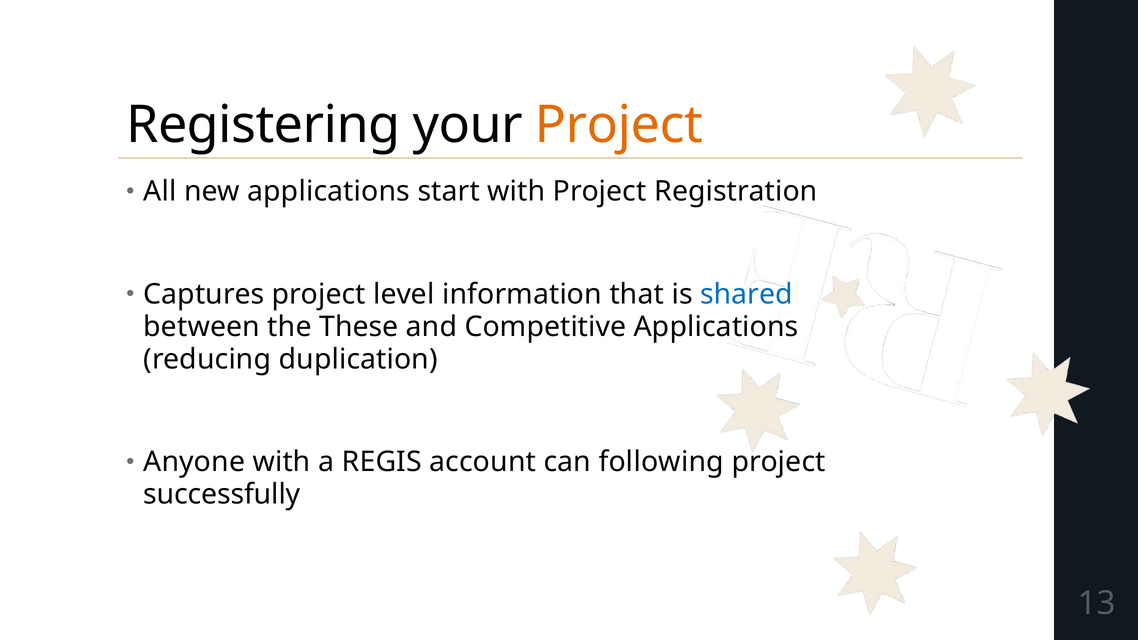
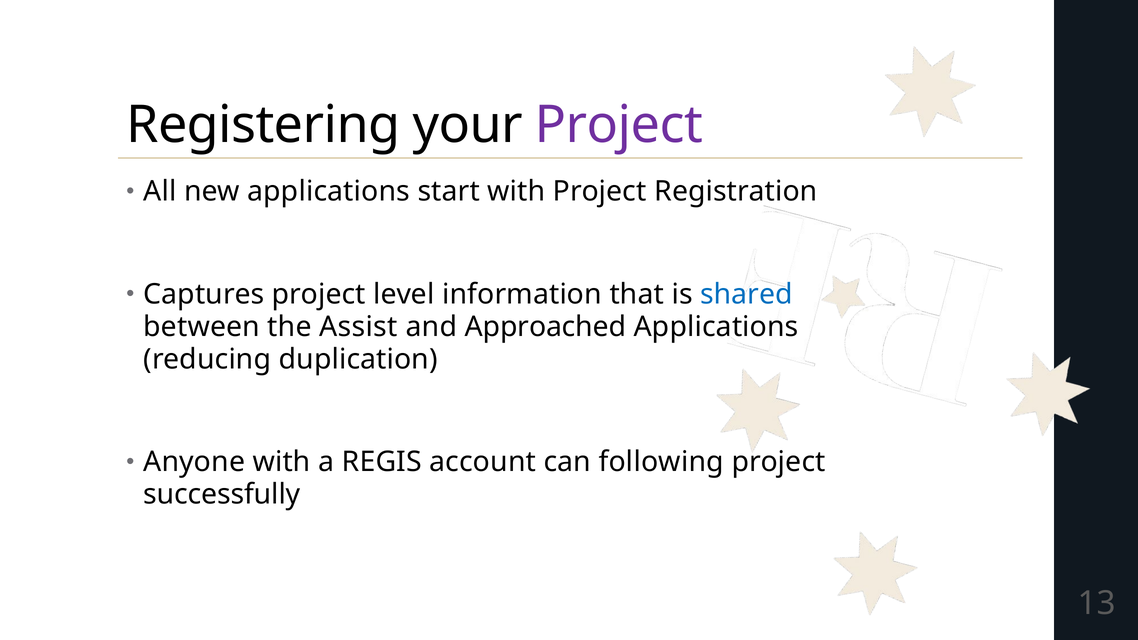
Project colour: orange -> purple (619, 125)
These: These -> Assist (359, 327)
Competitive: Competitive -> Approached (545, 327)
